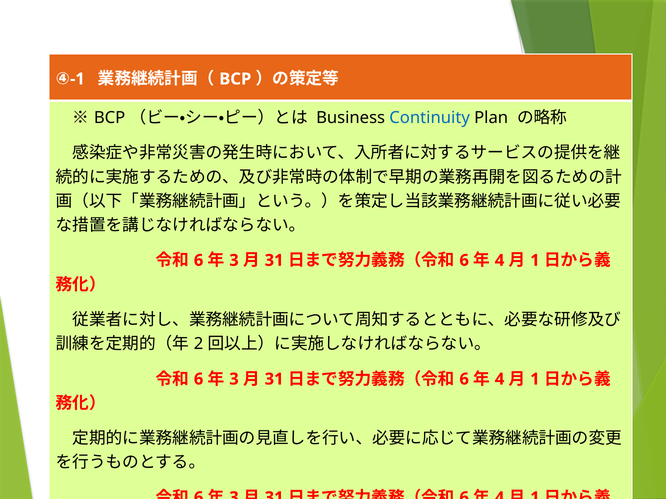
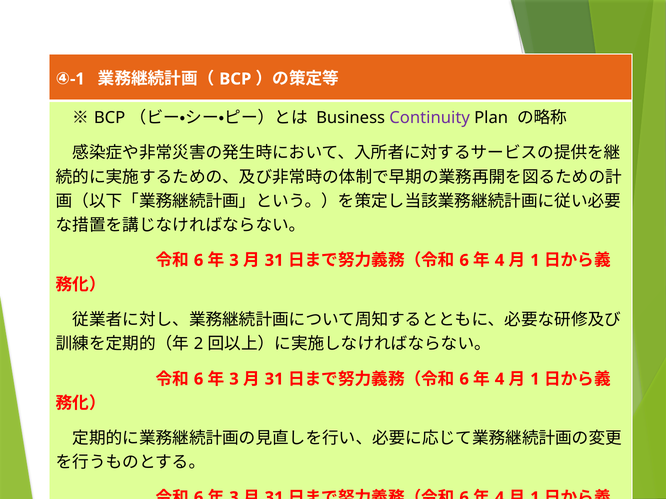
Continuity colour: blue -> purple (430, 118)
